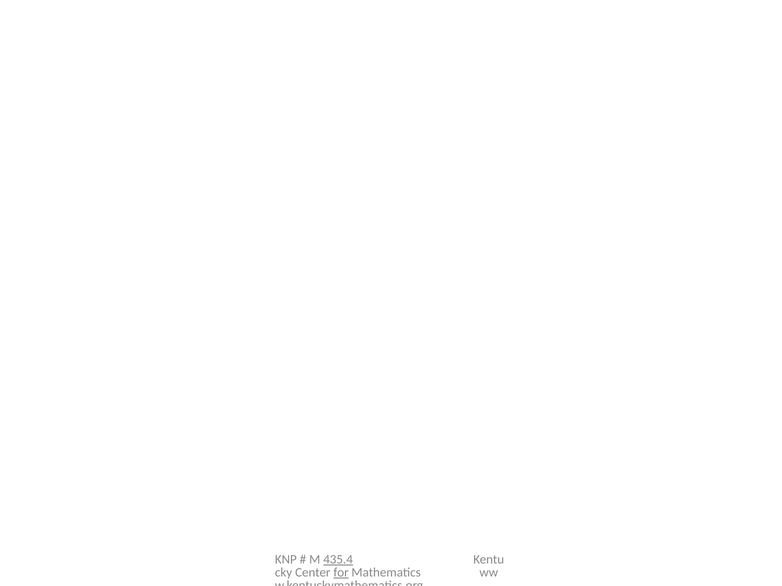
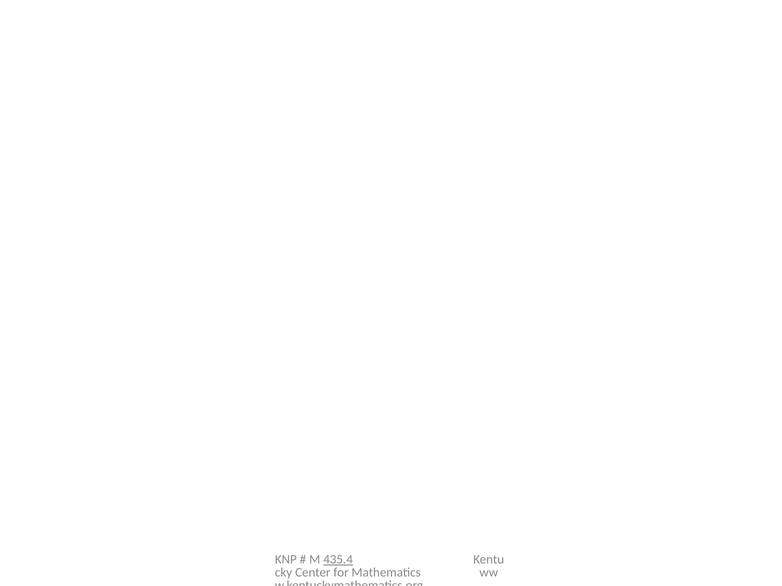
for underline: present -> none (341, 573)
